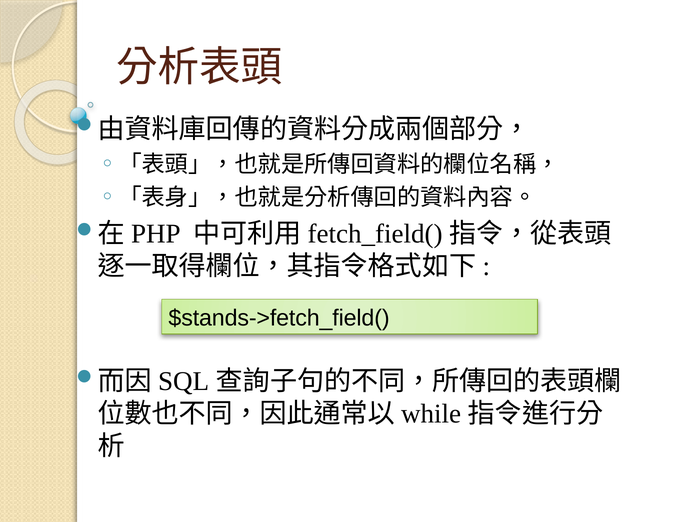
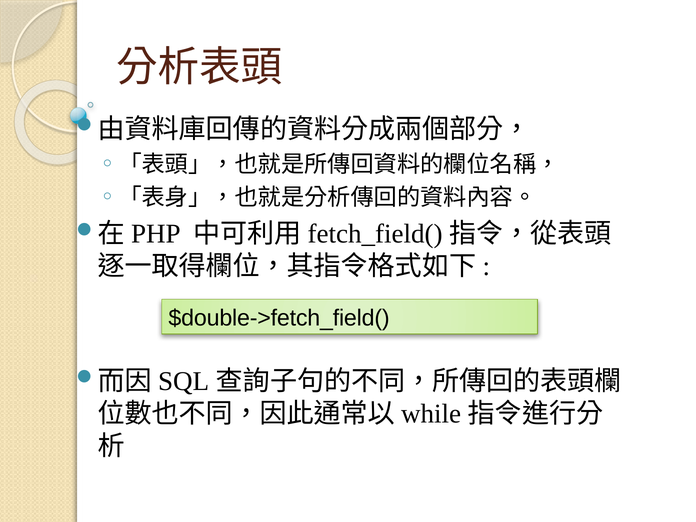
$stands->fetch_field(: $stands->fetch_field( -> $double->fetch_field( (279, 318)
